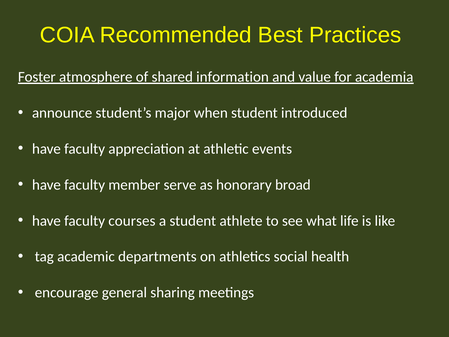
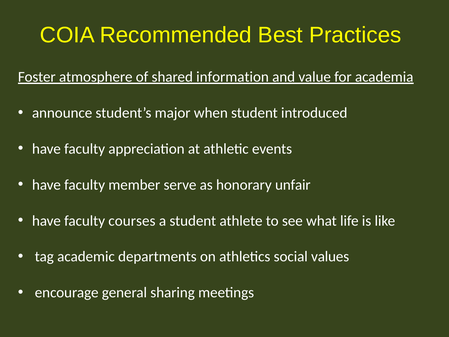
broad: broad -> unfair (293, 185)
health: health -> values (330, 256)
